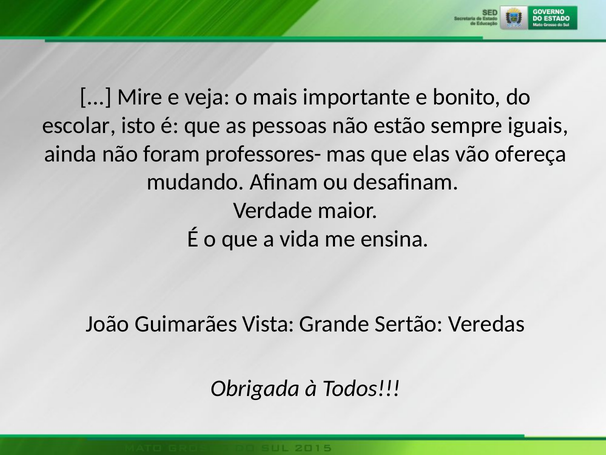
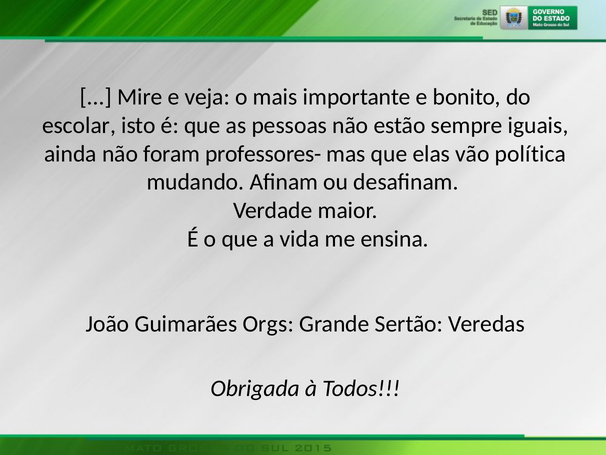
ofereça: ofereça -> política (530, 154)
Vista: Vista -> Orgs (268, 323)
